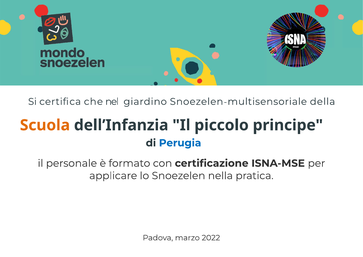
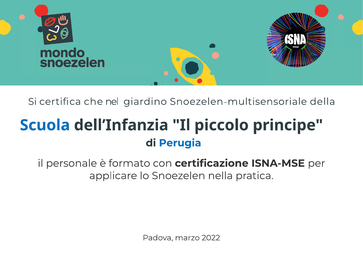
Scuola colour: orange -> blue (45, 125)
